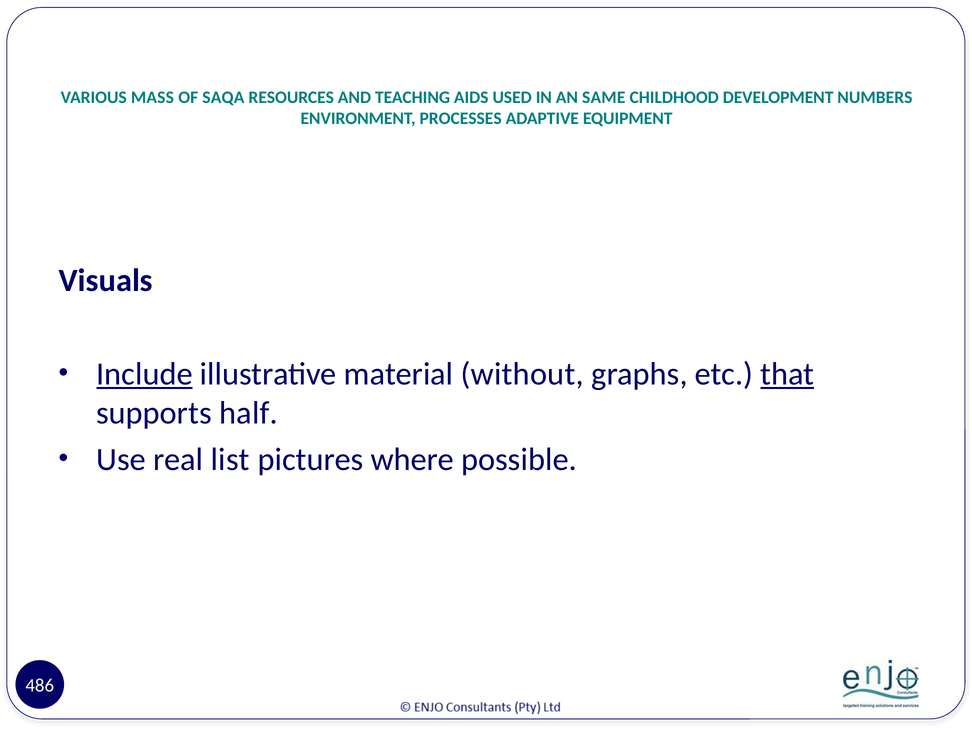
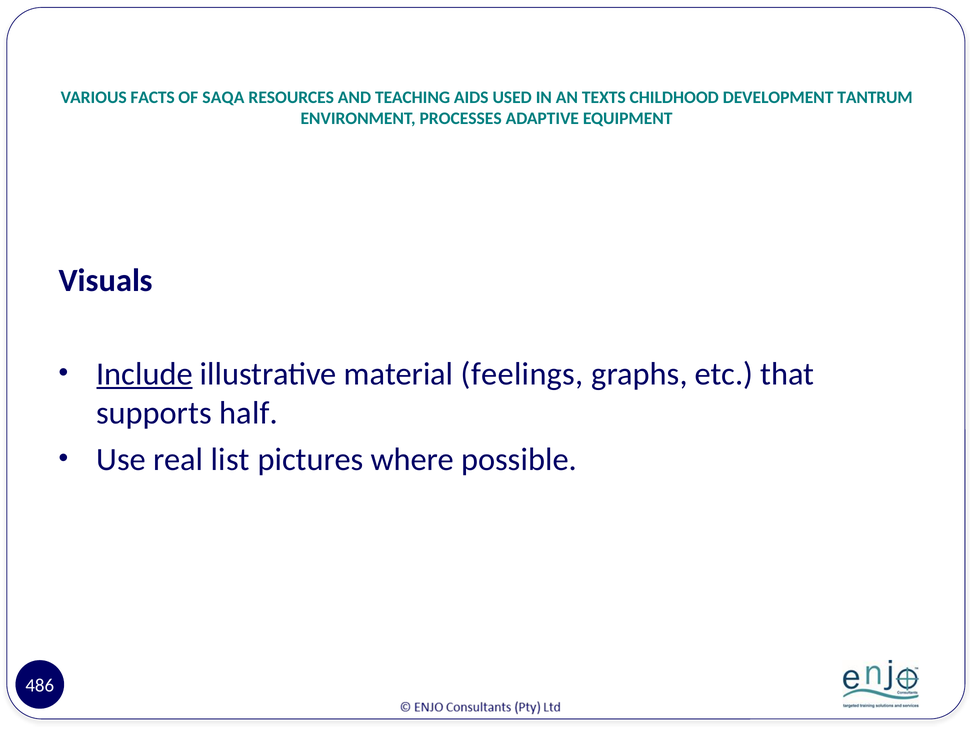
MASS: MASS -> FACTS (153, 98)
SAME: SAME -> TEXTS (604, 98)
NUMBERS: NUMBERS -> TANTRUM (875, 98)
without: without -> feelings (522, 374)
that underline: present -> none (787, 374)
